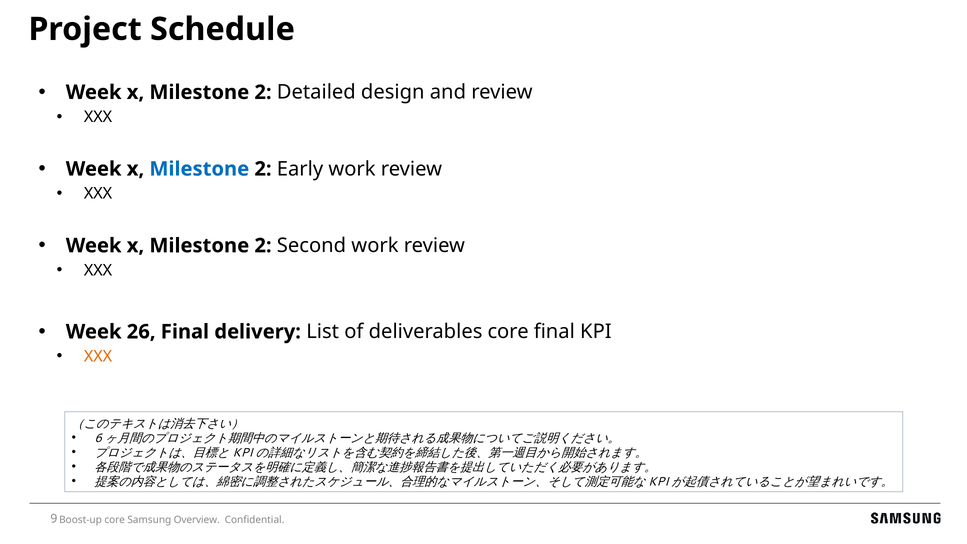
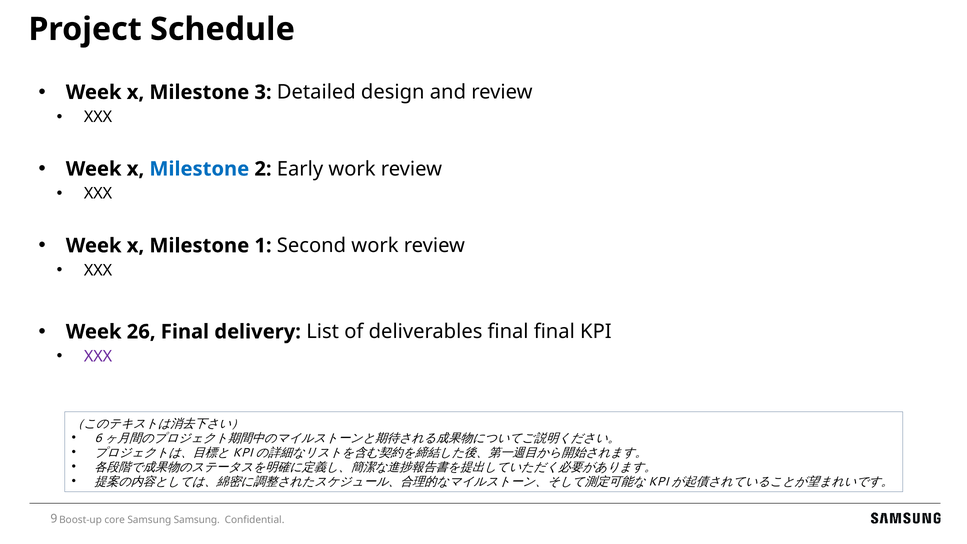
2: 2 -> 3 (263, 92)
2: 2 -> 1 (263, 246)
deliverables core: core -> final (508, 332)
XXX colour: orange -> purple (98, 356)
Samsung Overview: Overview -> Samsung (197, 520)
